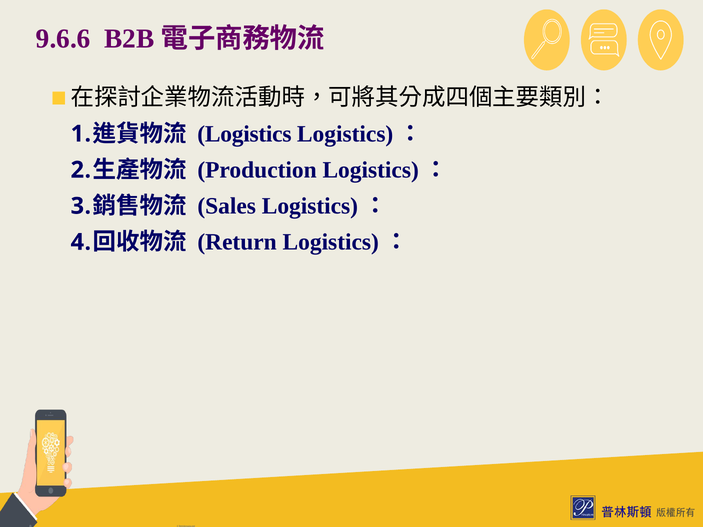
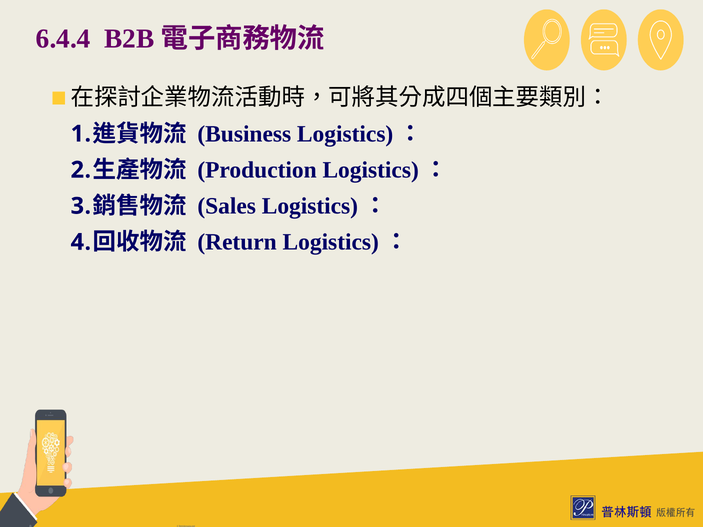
9.6.6: 9.6.6 -> 6.4.4 (63, 39)
Logistics: Logistics -> Business (244, 134)
